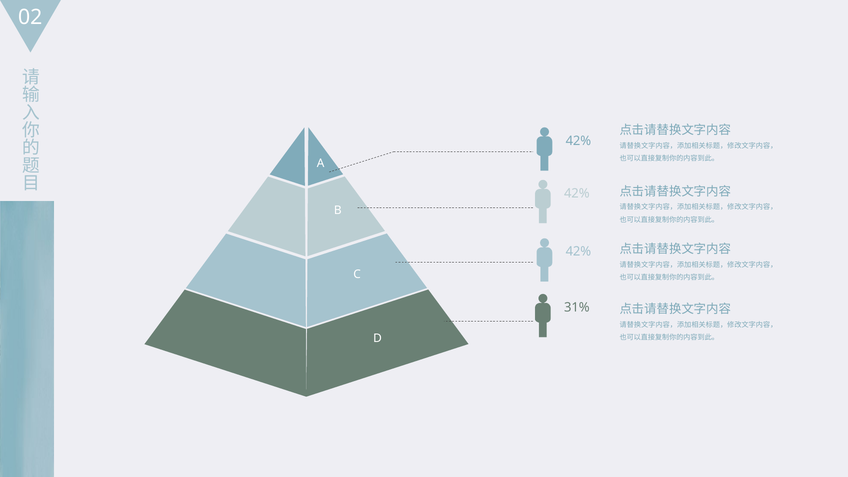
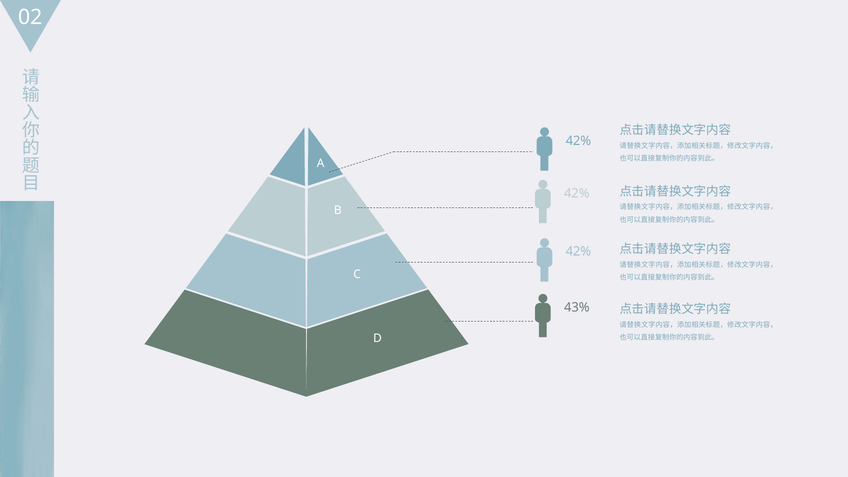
31%: 31% -> 43% (577, 307)
